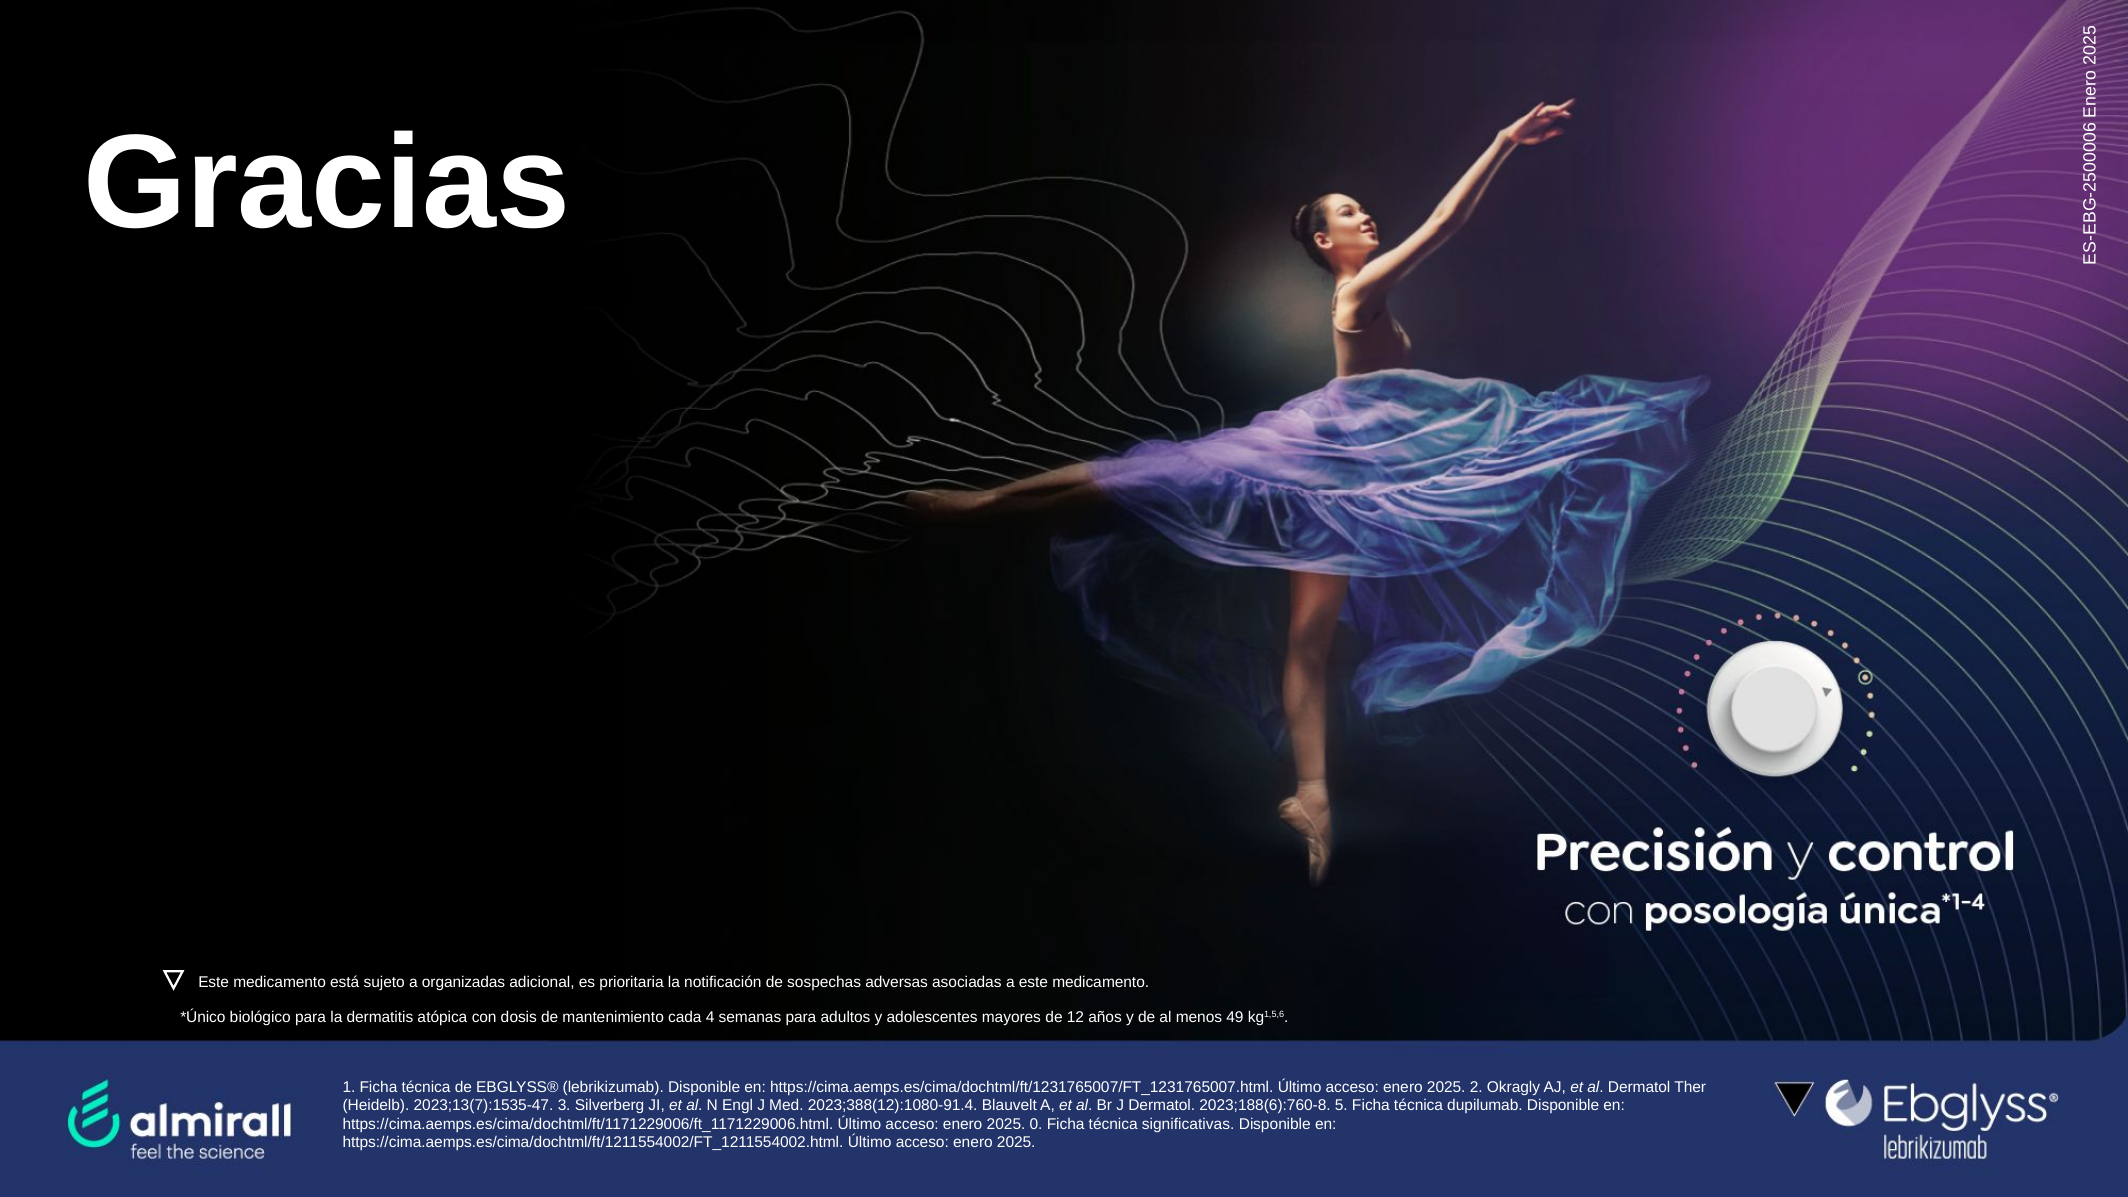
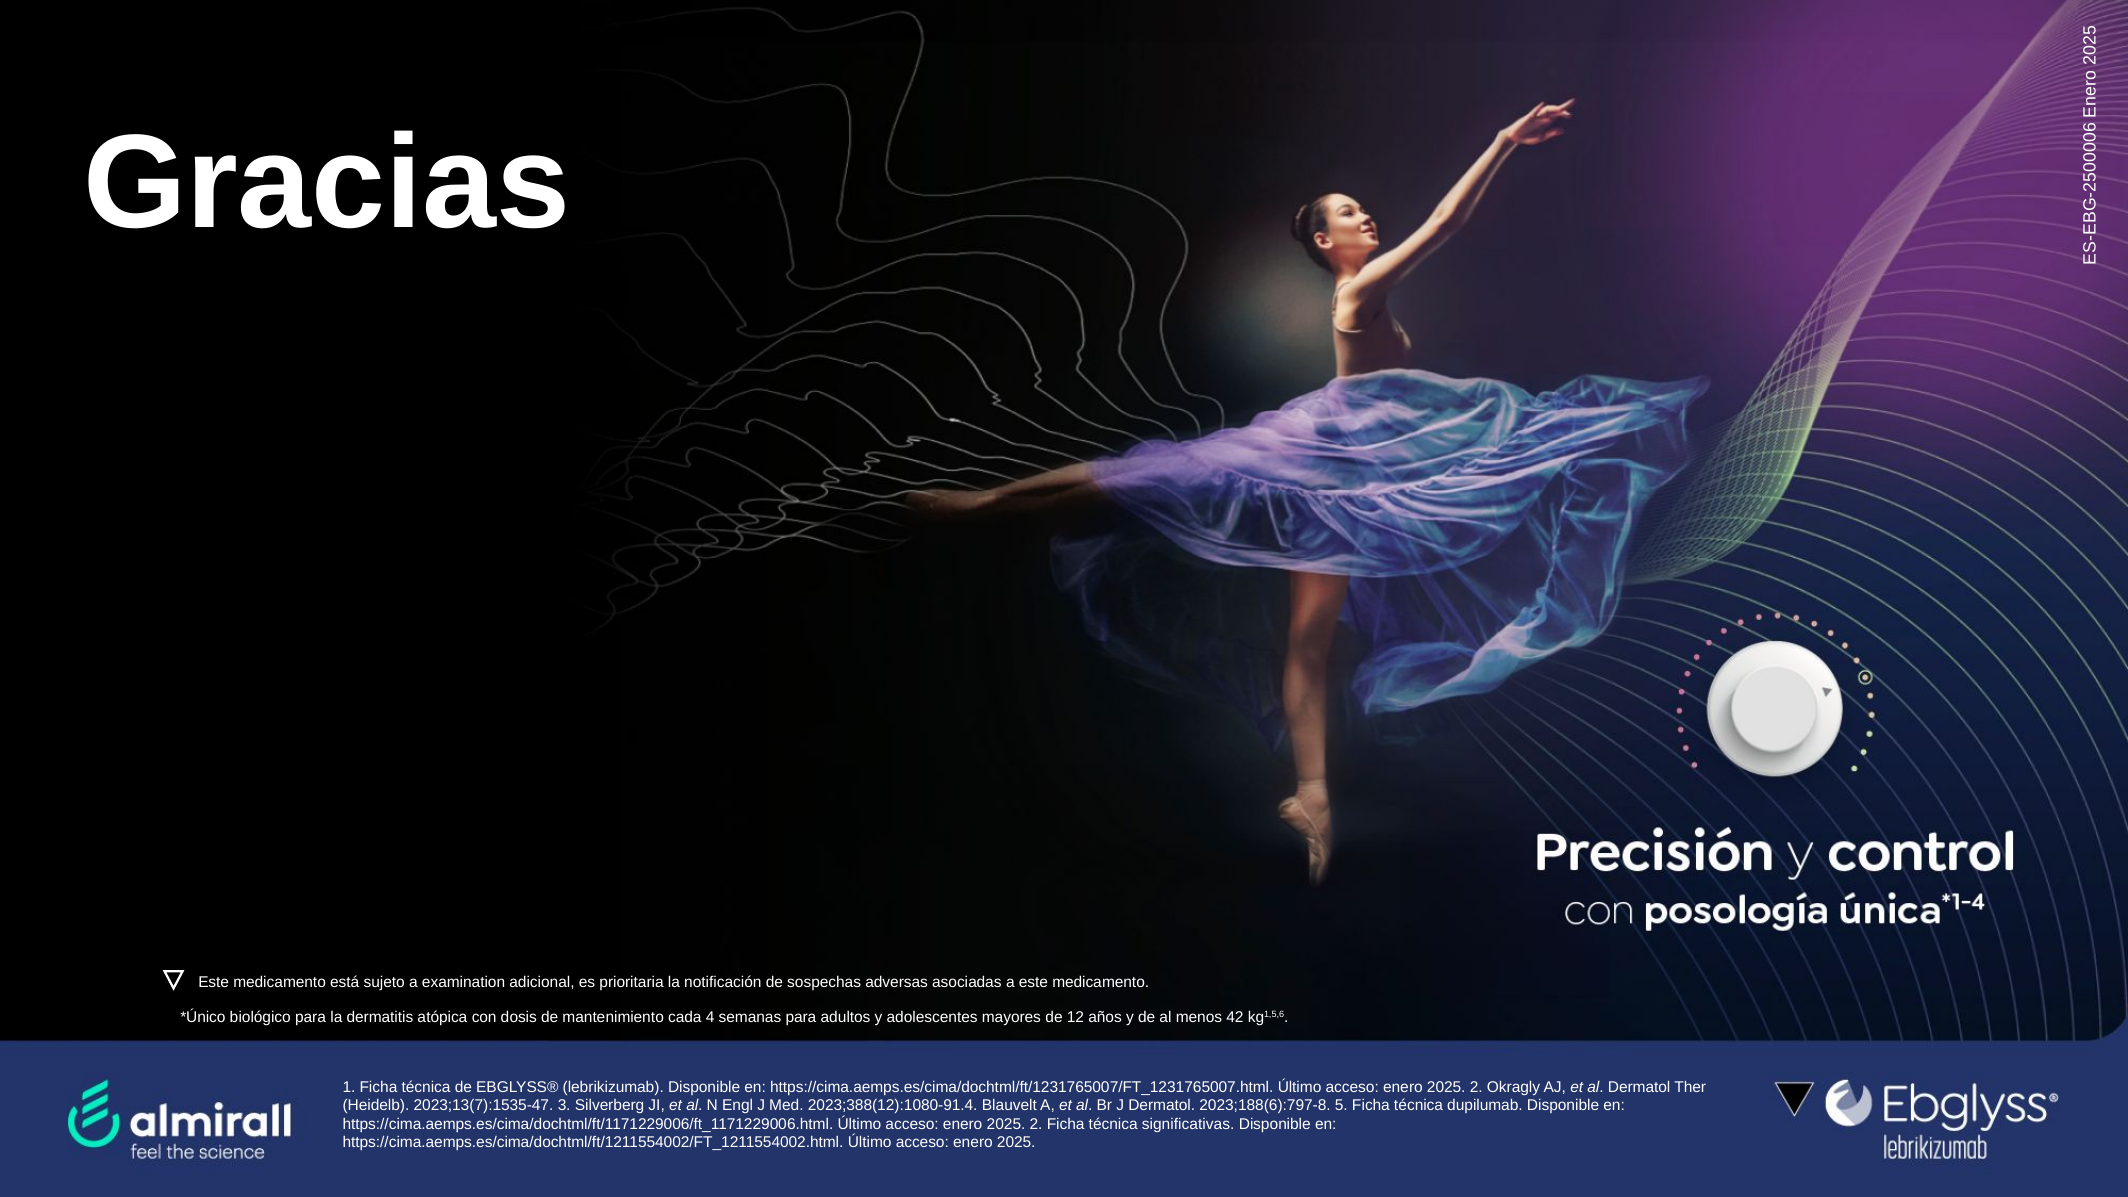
organizadas: organizadas -> examination (464, 982)
49: 49 -> 42 (1235, 1017)
2023;188(6):760-8: 2023;188(6):760-8 -> 2023;188(6):797-8 (1265, 1106)
0: 0 -> 2 (1036, 1124)
